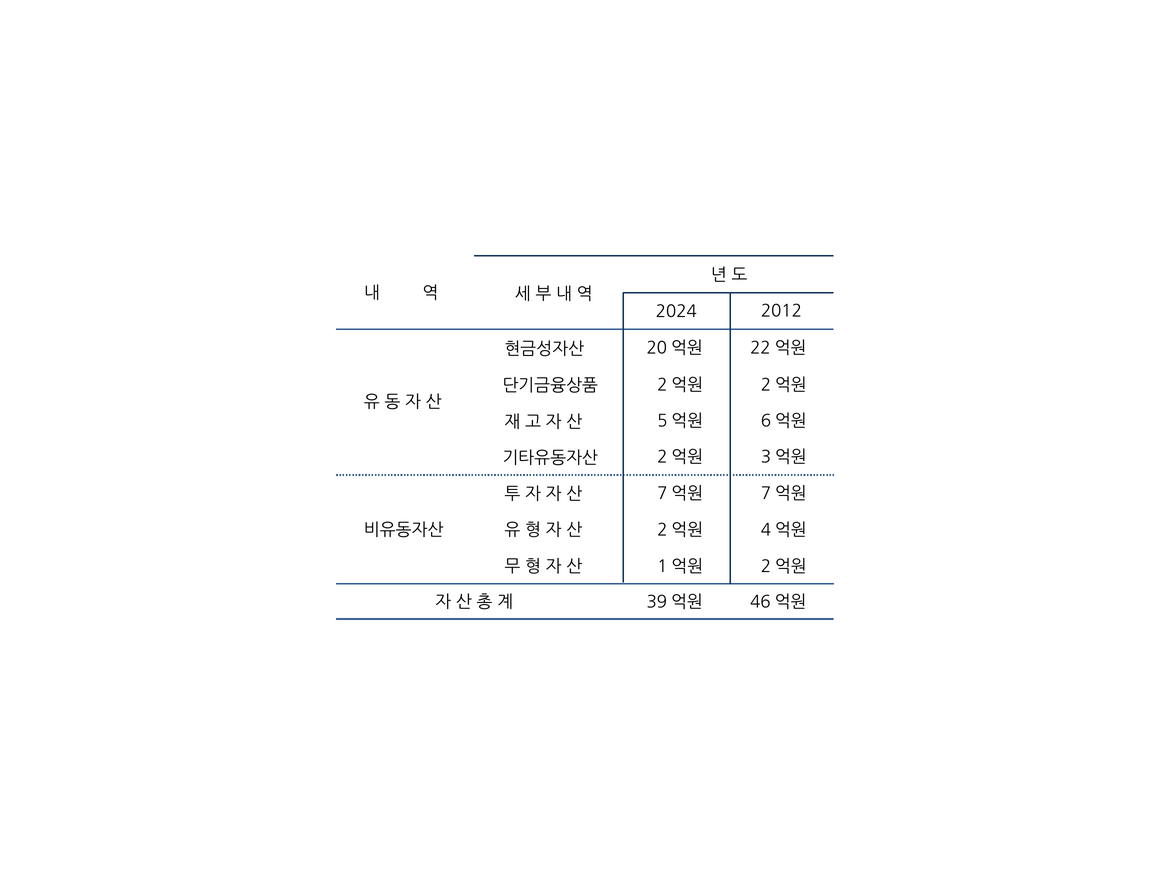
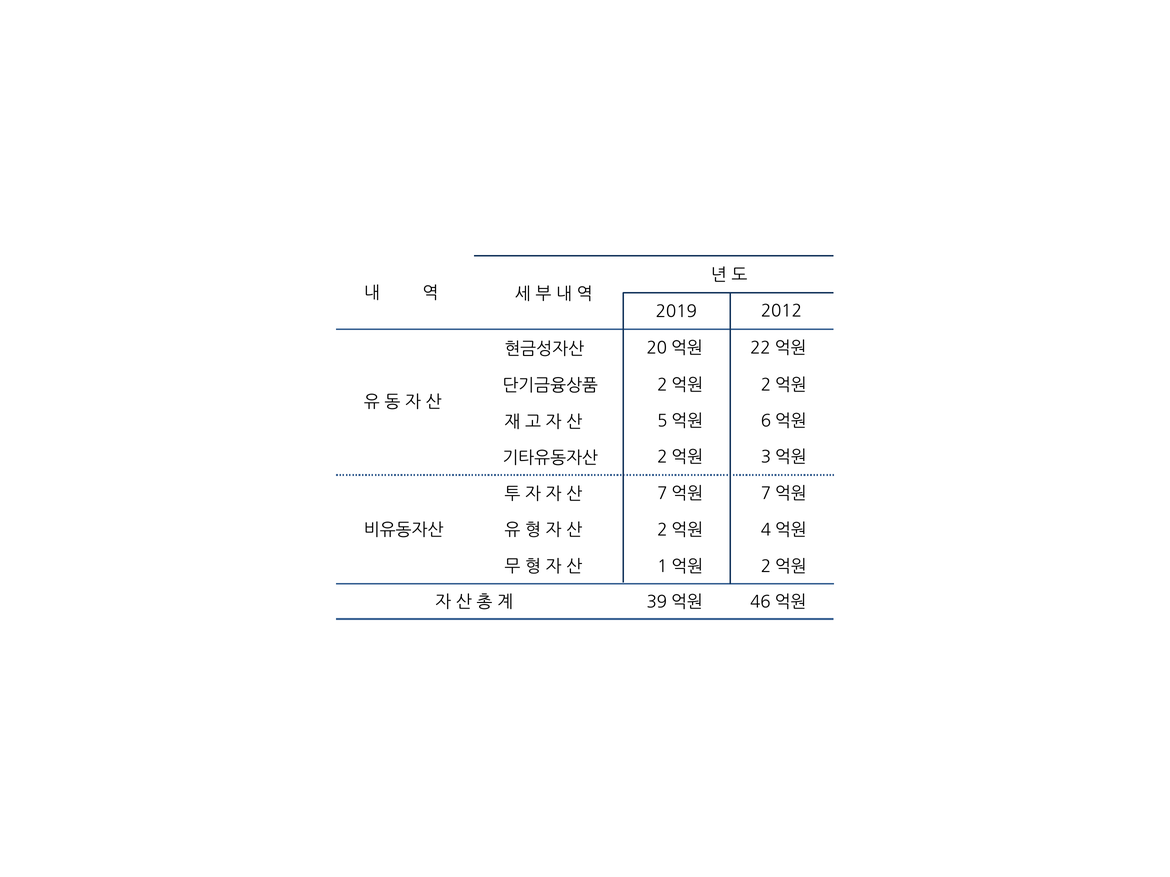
2024: 2024 -> 2019 (676, 312)
